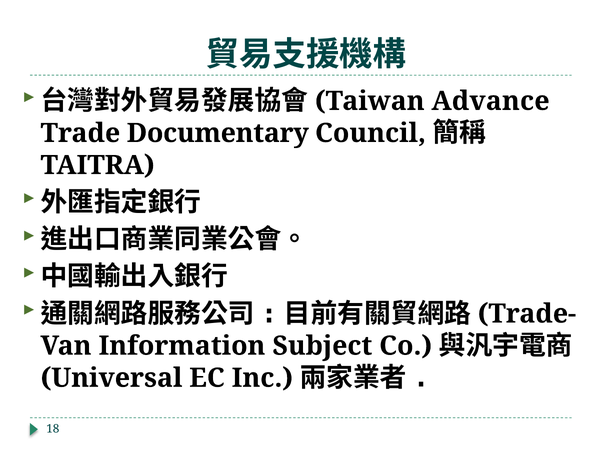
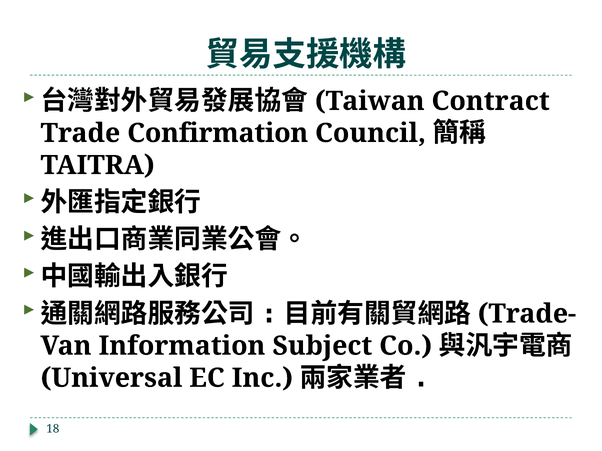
Advance: Advance -> Contract (491, 101)
Documentary: Documentary -> Confirmation (218, 133)
